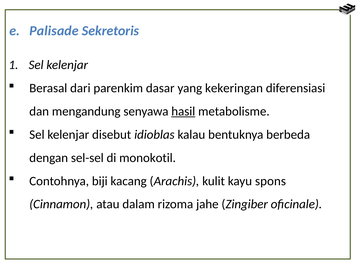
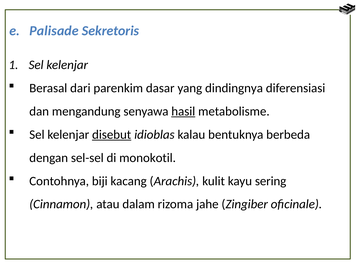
kekeringan: kekeringan -> dindingnya (234, 88)
disebut underline: none -> present (112, 134)
spons: spons -> sering (271, 181)
